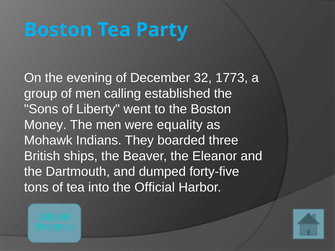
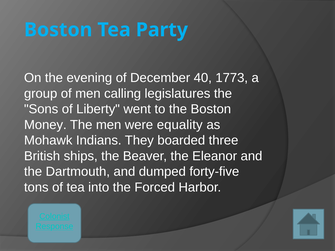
32: 32 -> 40 (203, 78)
established: established -> legislatures (177, 94)
Official: Official -> Forced (155, 187)
